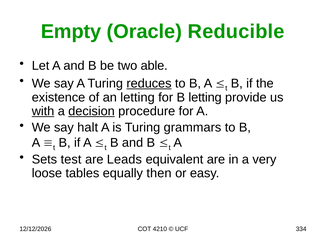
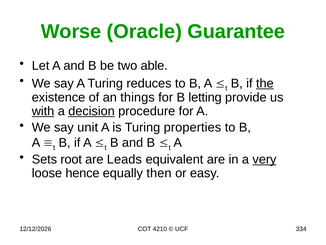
Empty: Empty -> Worse (71, 32)
Reducible: Reducible -> Guarantee (236, 32)
reduces underline: present -> none (149, 83)
the underline: none -> present (265, 83)
an letting: letting -> things (138, 97)
halt: halt -> unit (88, 127)
grammars: grammars -> properties (192, 127)
test: test -> root (71, 159)
very underline: none -> present (264, 159)
tables: tables -> hence (82, 173)
